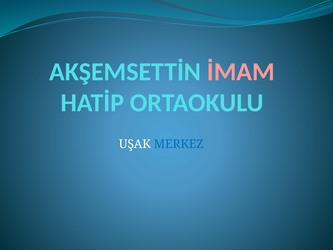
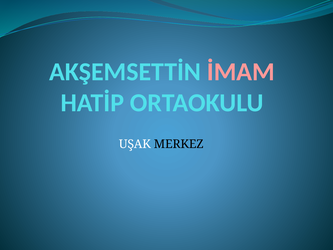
MERKEZ colour: blue -> black (179, 144)
